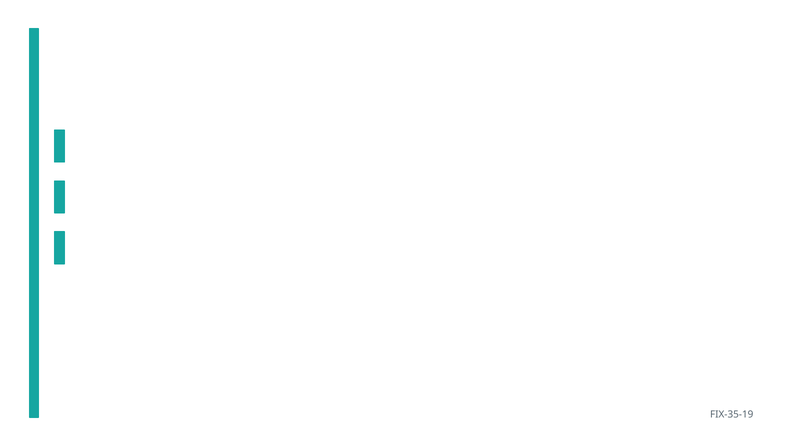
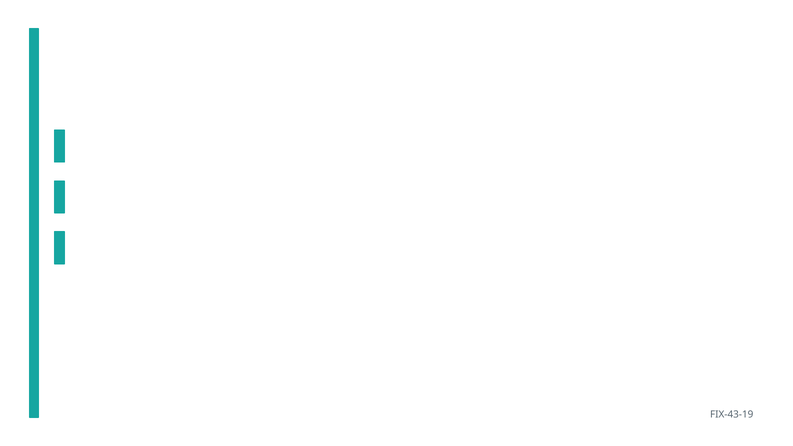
FIX-35-19: FIX-35-19 -> FIX-43-19 (732, 414)
